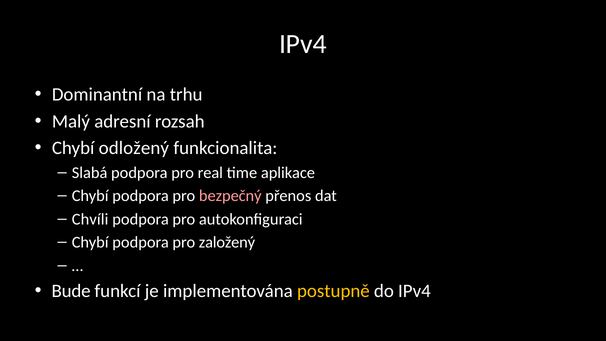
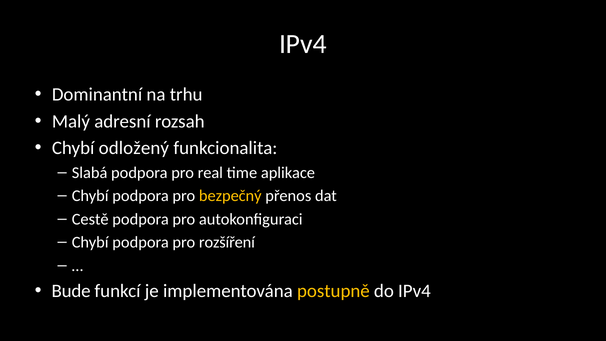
bezpečný colour: pink -> yellow (230, 196)
Chvíli: Chvíli -> Cestě (90, 219)
založený: založený -> rozšíření (227, 242)
